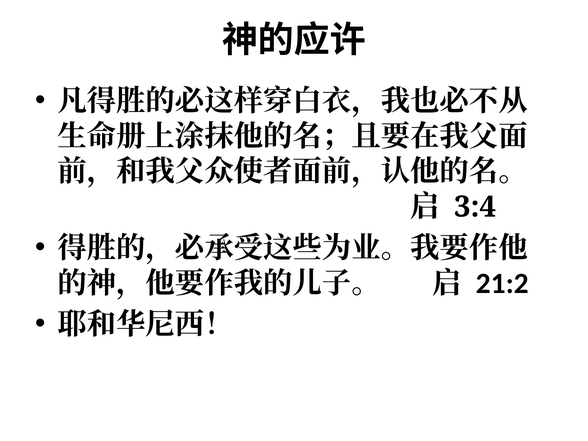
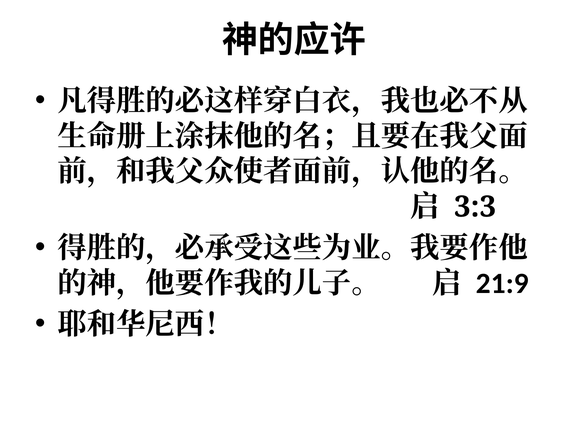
3:4: 3:4 -> 3:3 (475, 207)
21:2: 21:2 -> 21:9 (502, 283)
